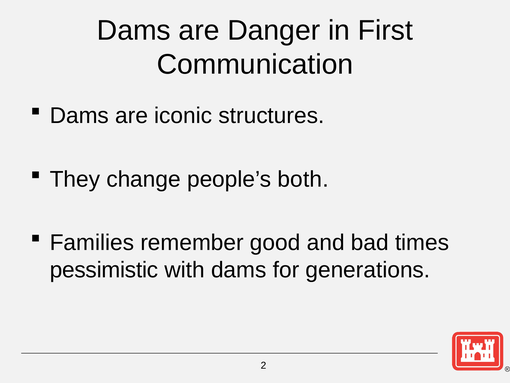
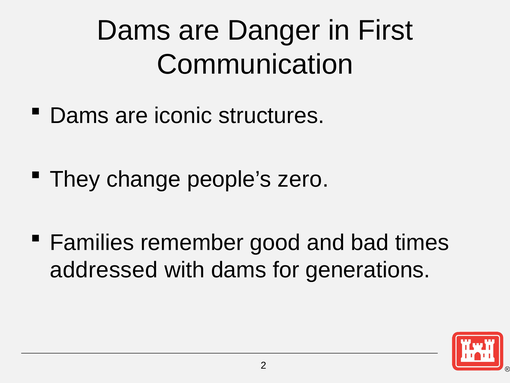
both: both -> zero (303, 179)
pessimistic: pessimistic -> addressed (104, 270)
